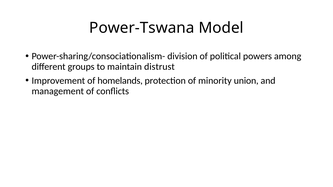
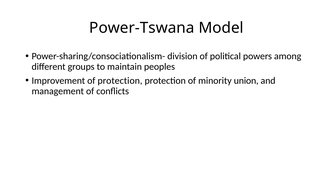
distrust: distrust -> peoples (159, 67)
of homelands: homelands -> protection (120, 81)
